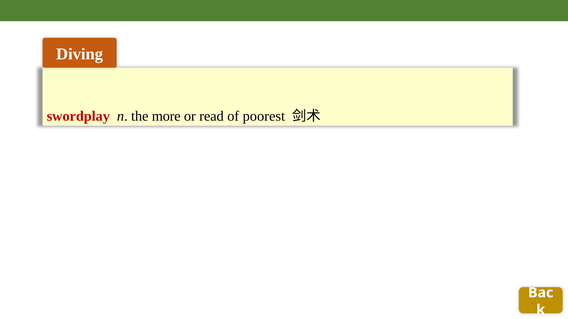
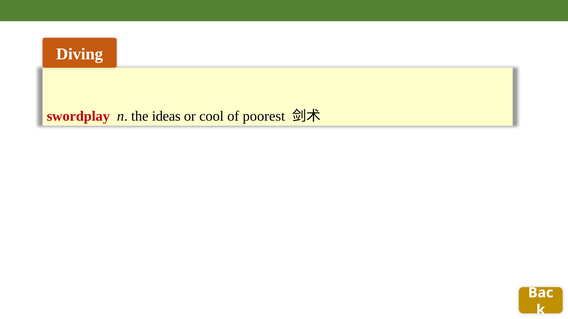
more: more -> ideas (166, 116)
read: read -> cool (211, 116)
